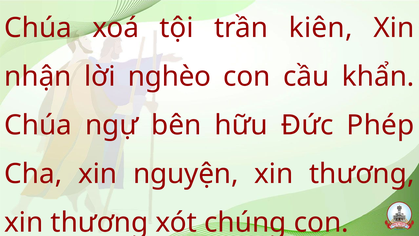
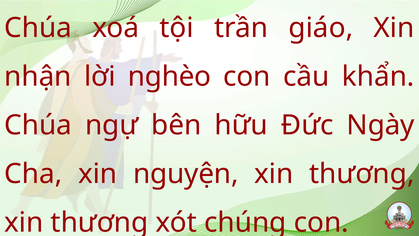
kiên: kiên -> giáo (321, 28)
Phép: Phép -> Ngày (381, 125)
